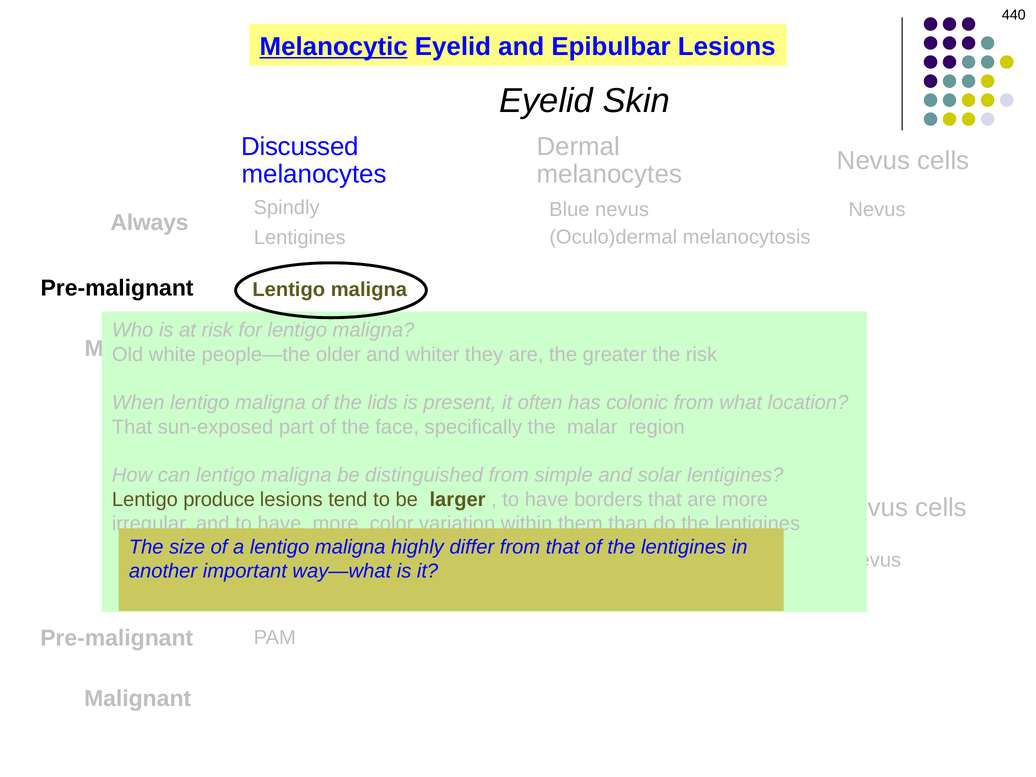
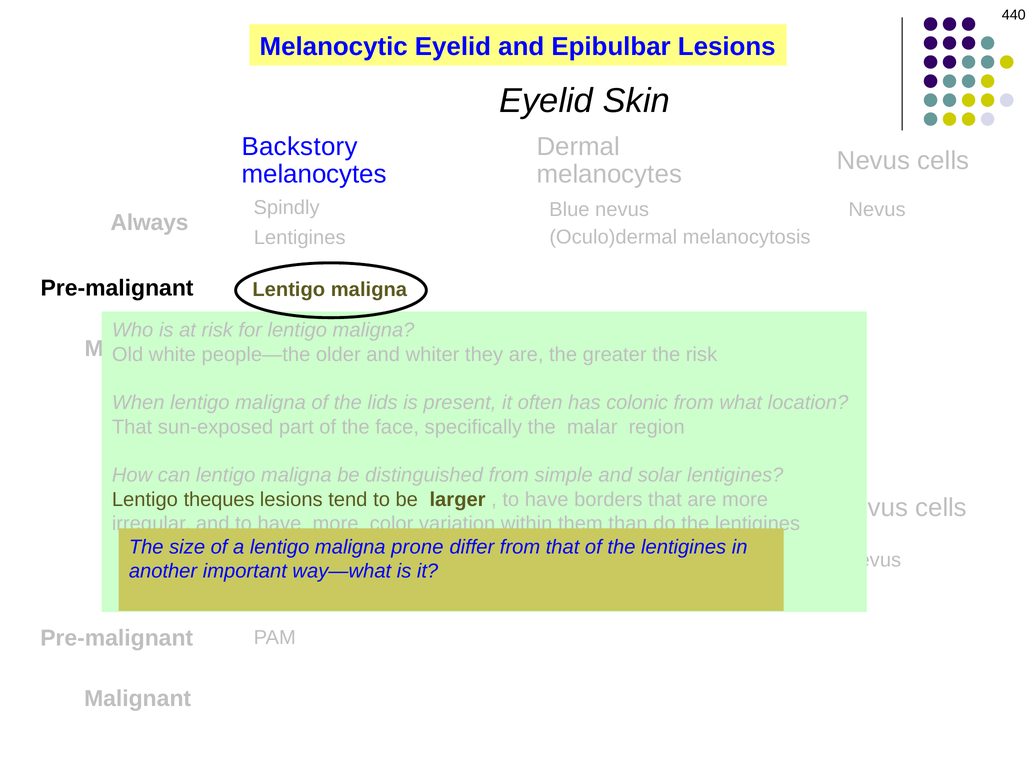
Melanocytic underline: present -> none (334, 47)
Discussed: Discussed -> Backstory (300, 147)
produce: produce -> theques (219, 499)
highly: highly -> prone (417, 547)
